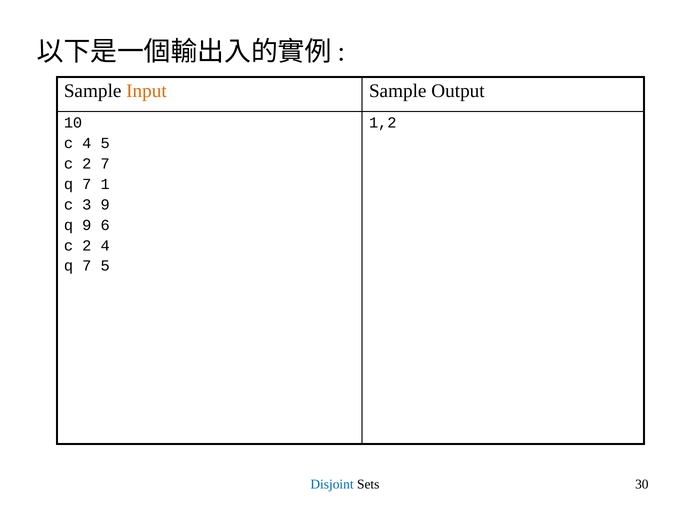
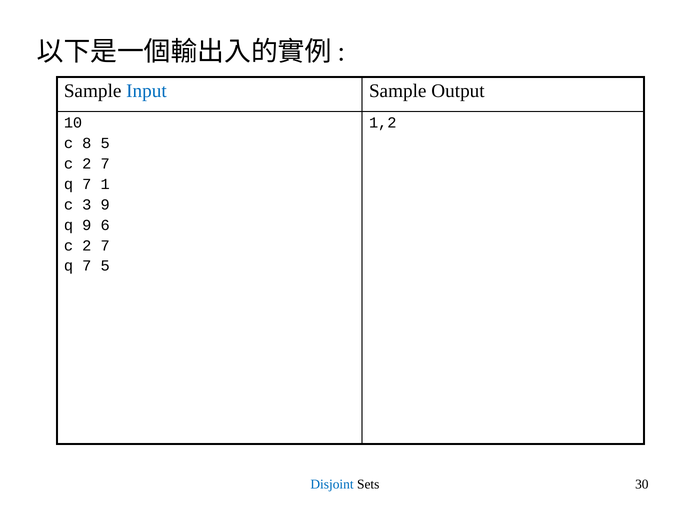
Input colour: orange -> blue (146, 91)
c 4: 4 -> 8 (87, 143)
4: 4 -> 7 (105, 245)
